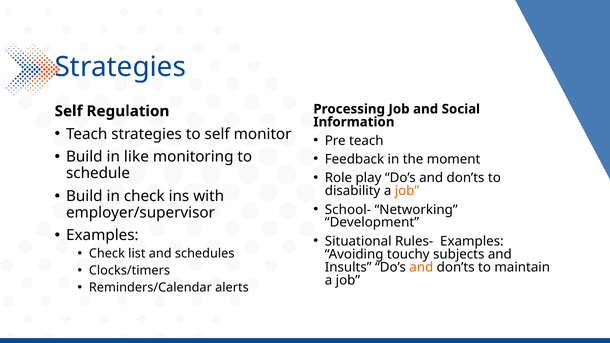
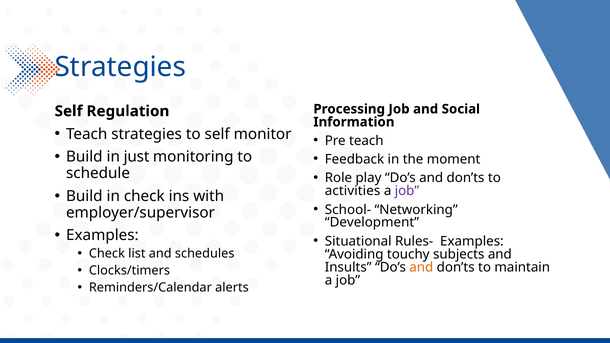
like: like -> just (137, 157)
disability: disability -> activities (353, 191)
job colour: orange -> purple (407, 191)
